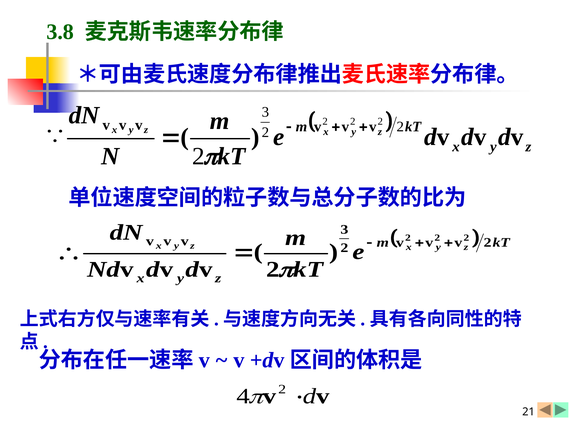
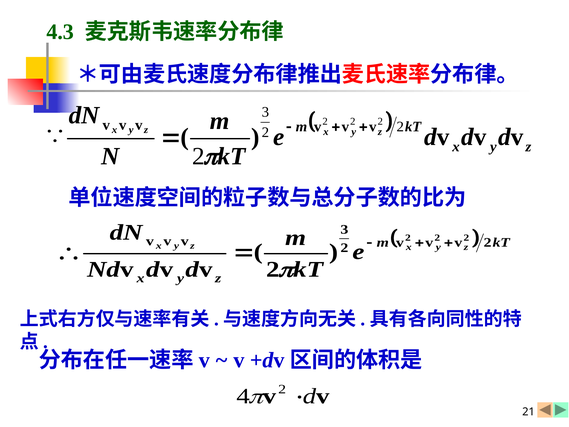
3.8: 3.8 -> 4.3 (60, 32)
